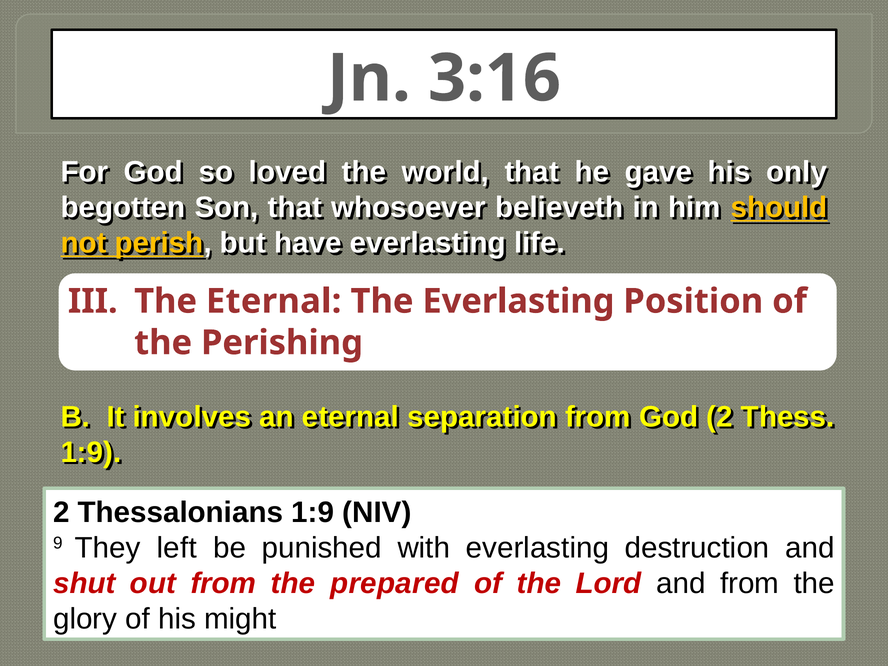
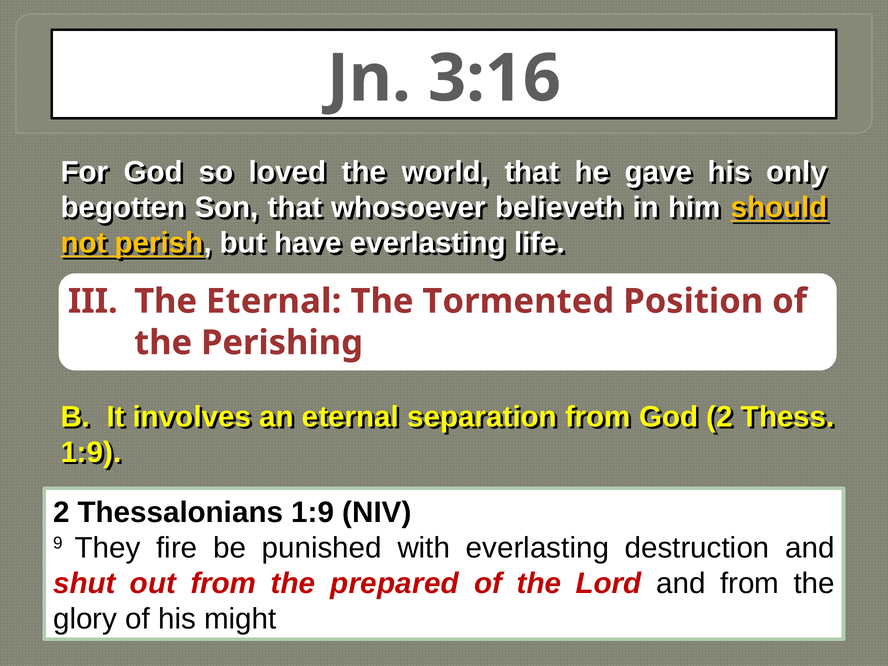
The Everlasting: Everlasting -> Tormented (518, 301)
left: left -> fire (177, 548)
